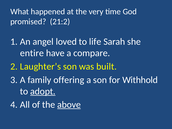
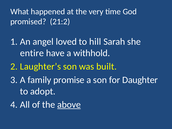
life: life -> hill (95, 42)
compare: compare -> withhold (92, 53)
offering: offering -> promise (69, 80)
Withhold: Withhold -> Daughter (140, 80)
adopt underline: present -> none (43, 91)
